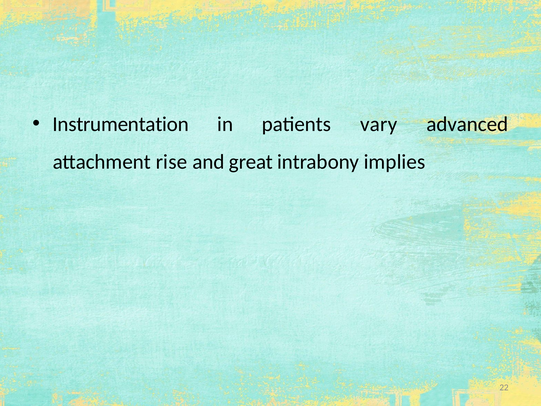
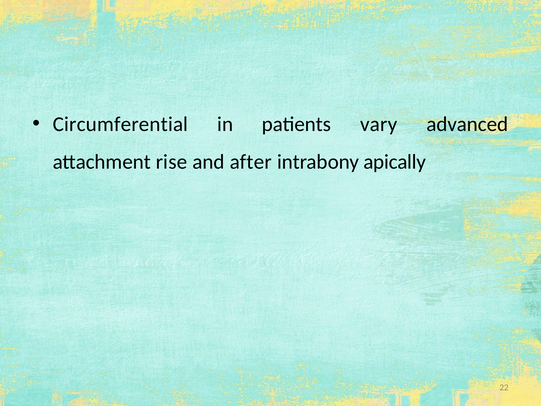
Instrumentation: Instrumentation -> Circumferential (120, 124)
great: great -> after (251, 162)
implies: implies -> apically (395, 162)
